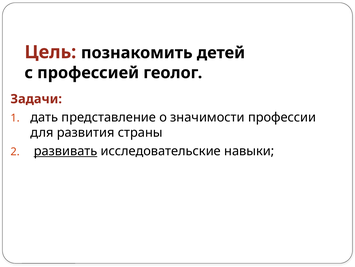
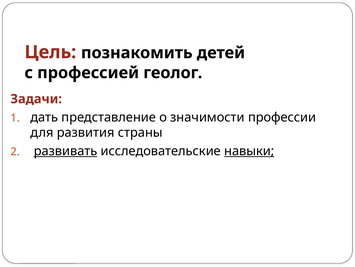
навыки underline: none -> present (249, 151)
